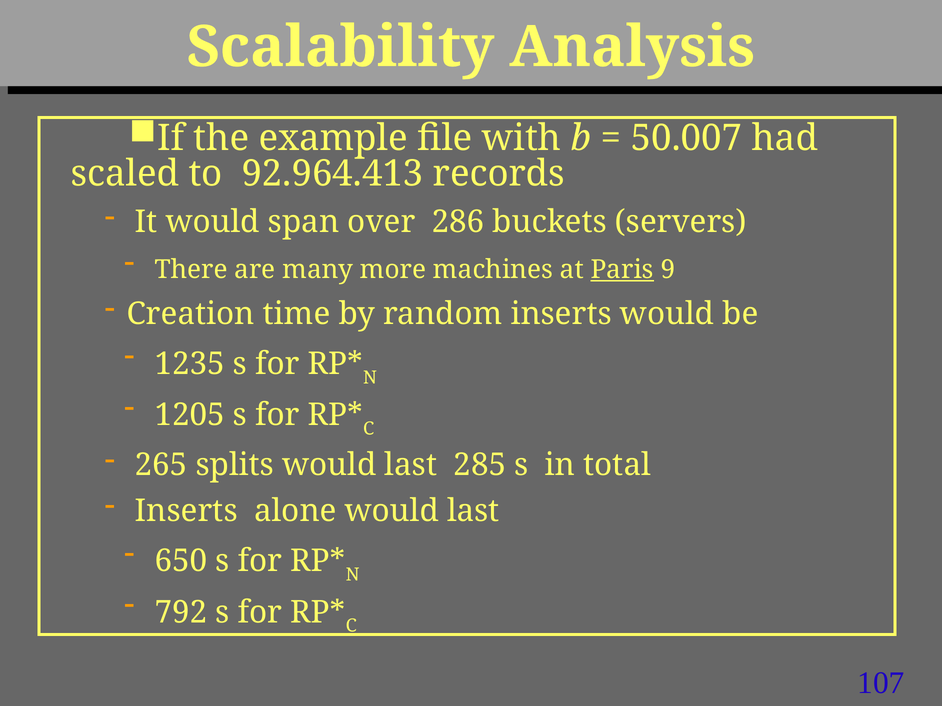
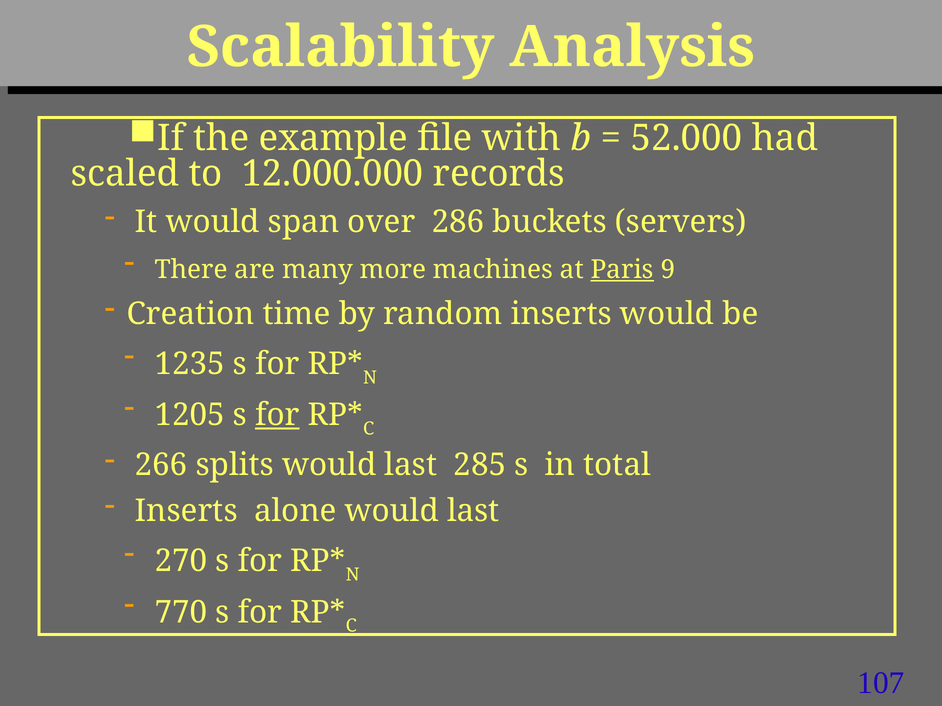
50.007: 50.007 -> 52.000 (686, 138)
92.964.413: 92.964.413 -> 12.000.000 (333, 174)
for underline: none -> present (277, 415)
265: 265 -> 266 (161, 465)
650: 650 -> 270 (181, 561)
792: 792 -> 770 (181, 613)
